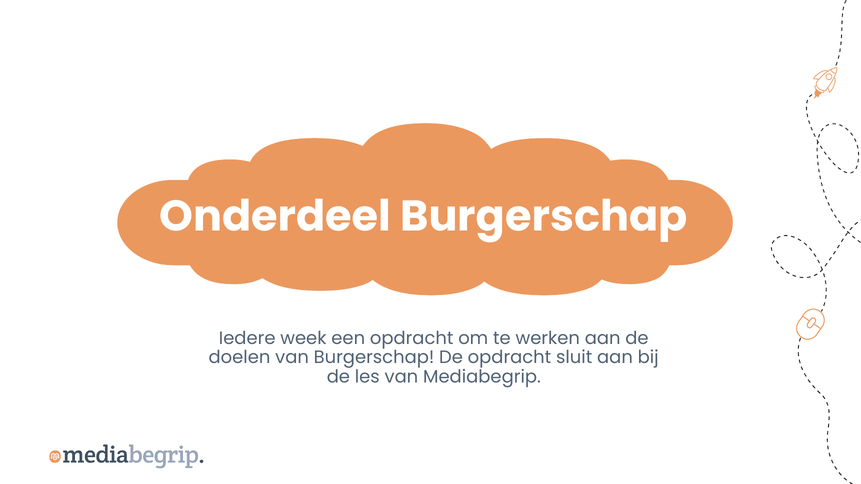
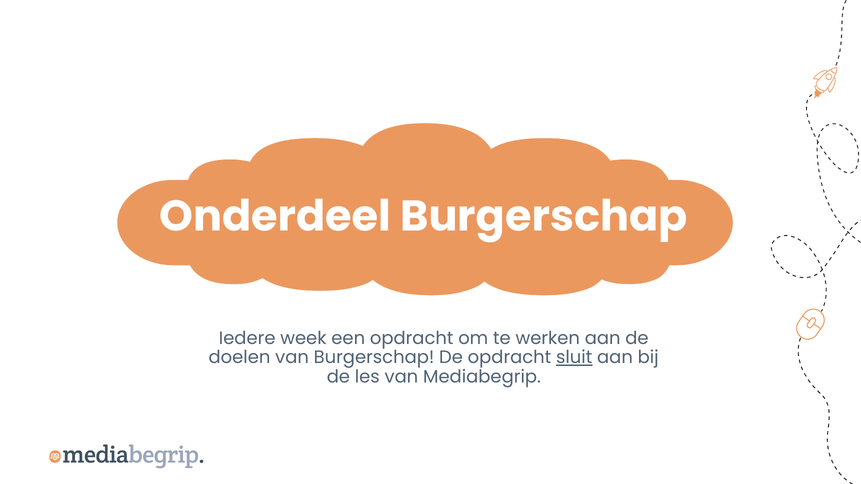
sluit underline: none -> present (574, 358)
